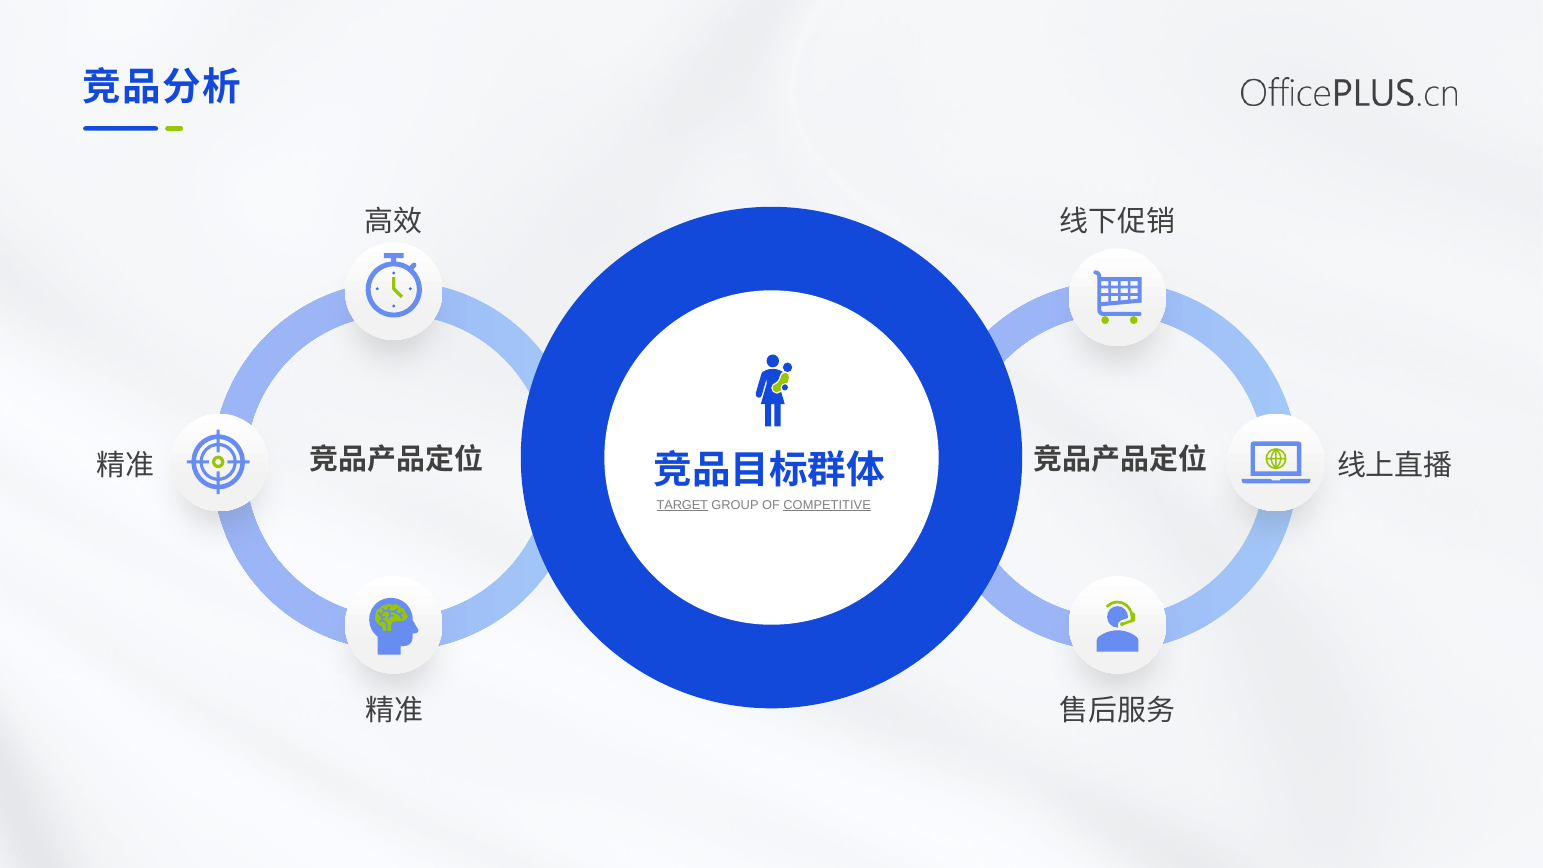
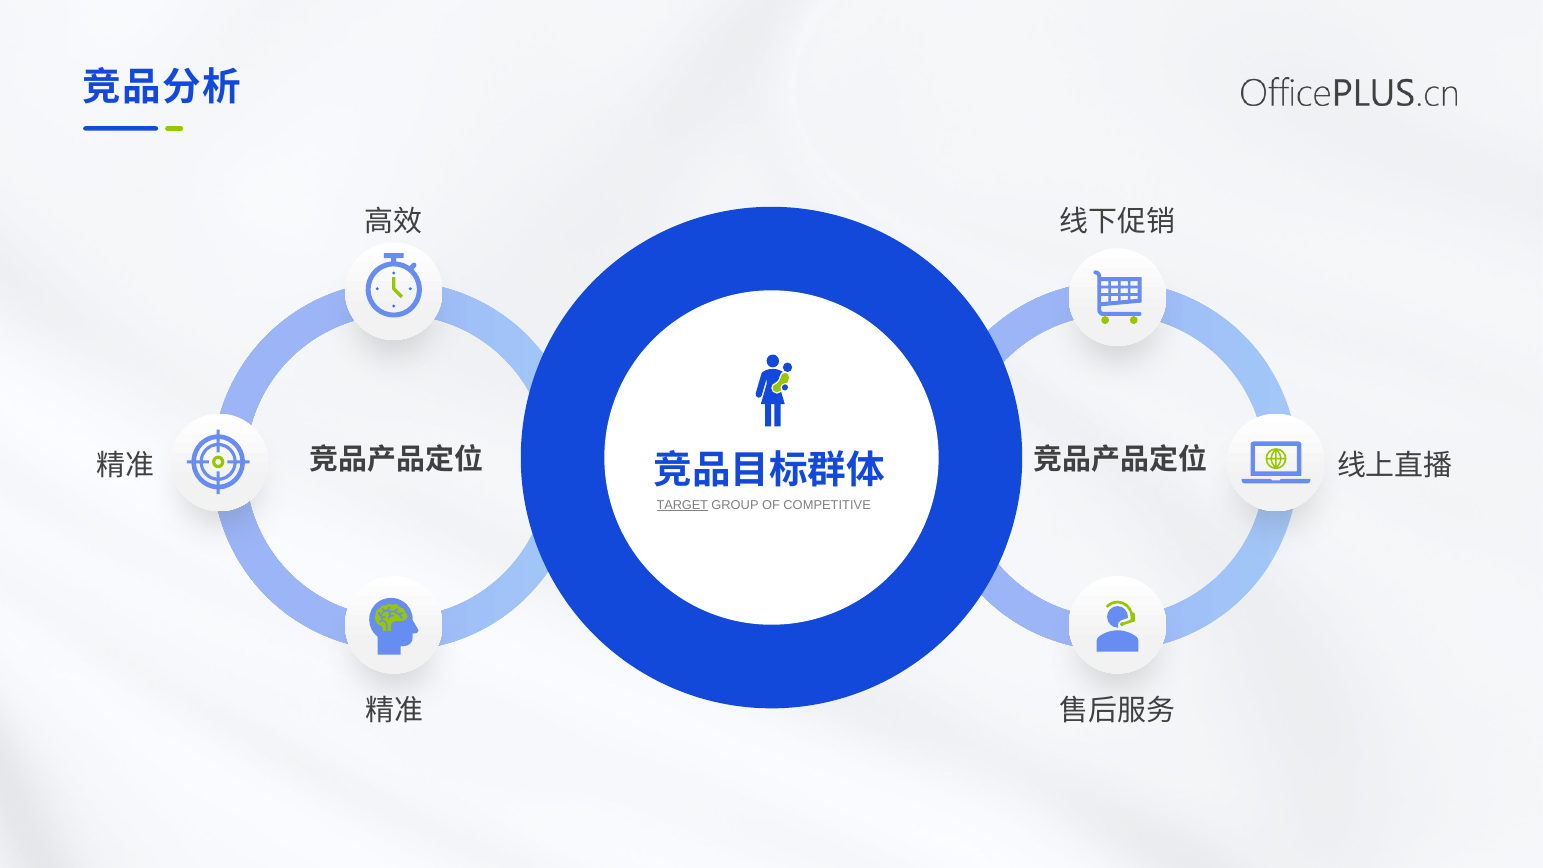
COMPETITIVE underline: present -> none (827, 505)
